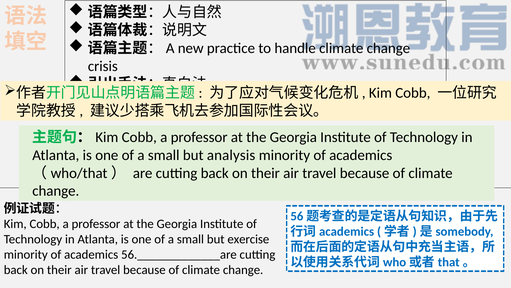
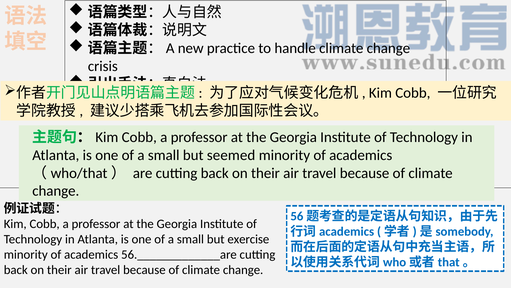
analysis: analysis -> seemed (231, 155)
